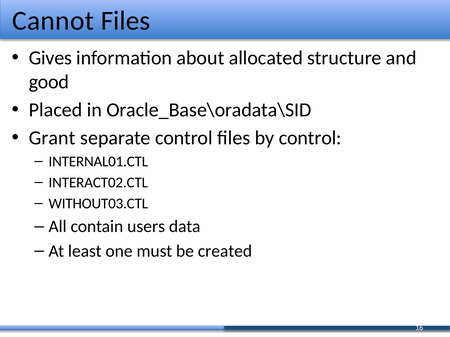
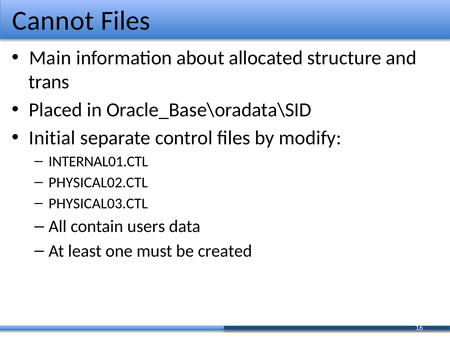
Gives: Gives -> Main (50, 58)
good: good -> trans (49, 82)
Grant: Grant -> Initial (52, 138)
by control: control -> modify (310, 138)
INTERACT02.CTL: INTERACT02.CTL -> PHYSICAL02.CTL (98, 183)
WITHOUT03.CTL: WITHOUT03.CTL -> PHYSICAL03.CTL (98, 204)
